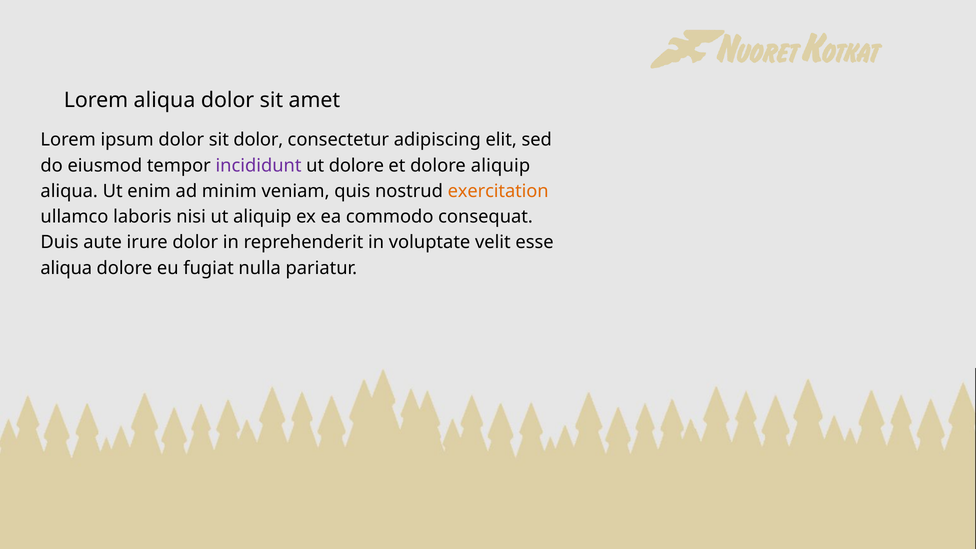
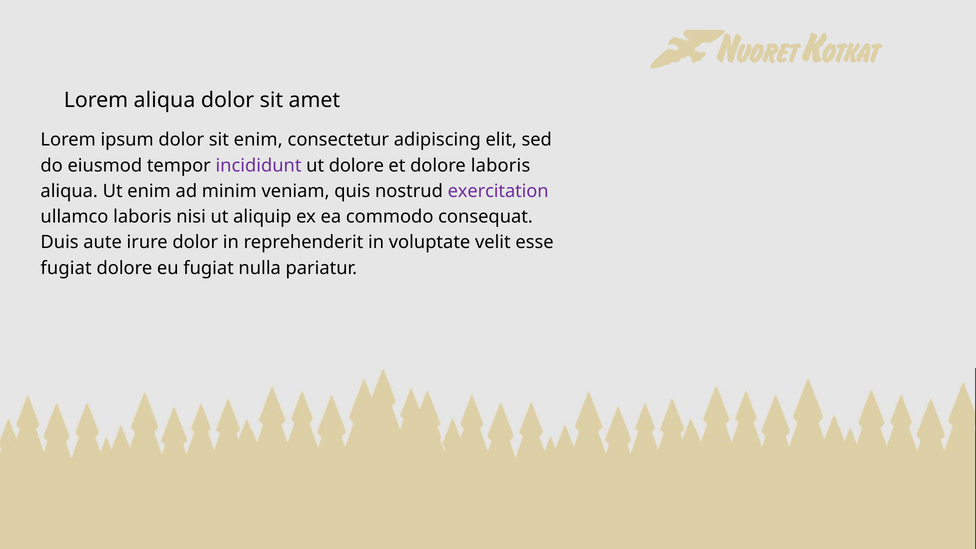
sit dolor: dolor -> enim (258, 140)
dolore aliquip: aliquip -> laboris (501, 166)
exercitation colour: orange -> purple (498, 191)
aliqua: aliqua -> fugiat (66, 268)
